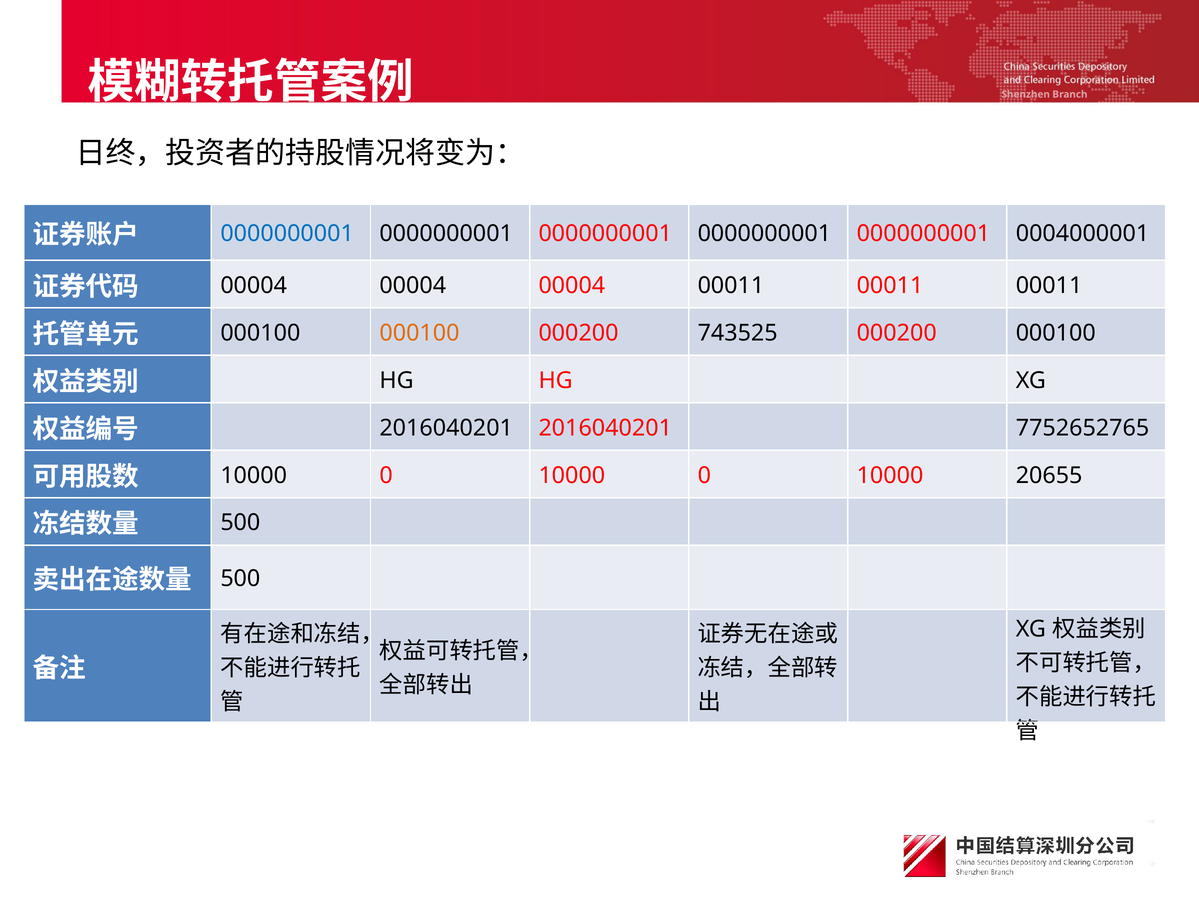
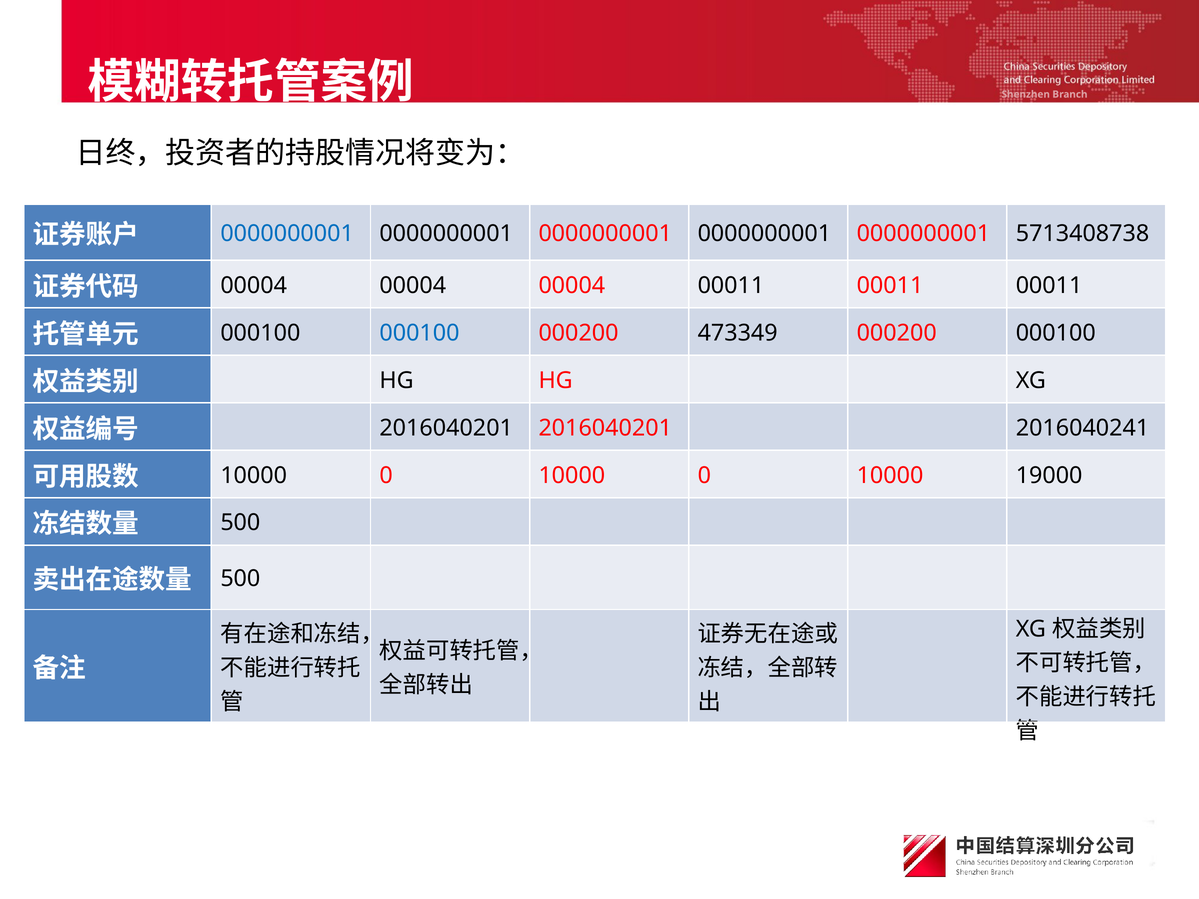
0004000001: 0004000001 -> 5713408738 (1083, 234)
000100 colour: orange -> blue (419, 333)
743525: 743525 -> 473349 (738, 333)
7752652765: 7752652765 -> 2016040241 (1083, 428)
20655: 20655 -> 19000 (1049, 475)
